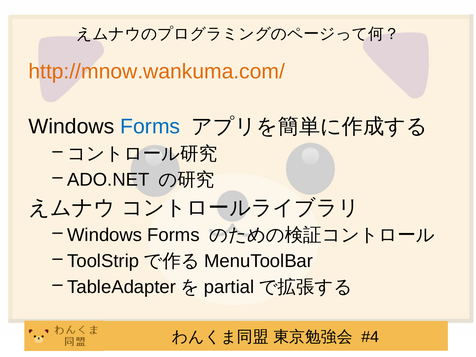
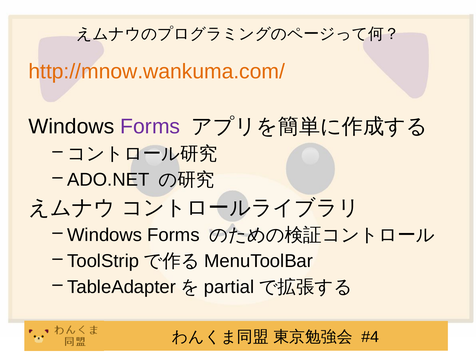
Forms colour: blue -> purple (150, 126)
